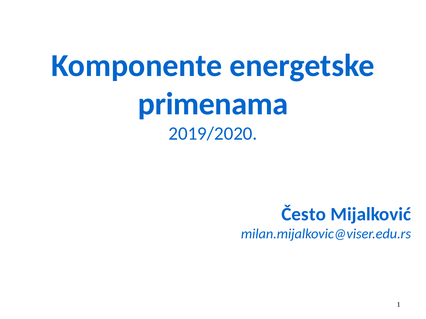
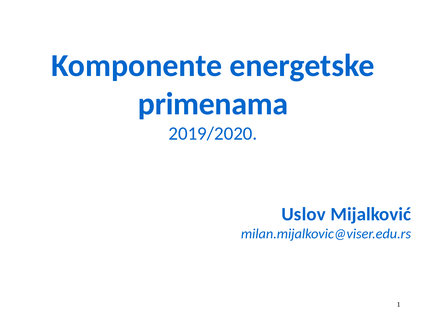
Često: Često -> Uslov (304, 215)
